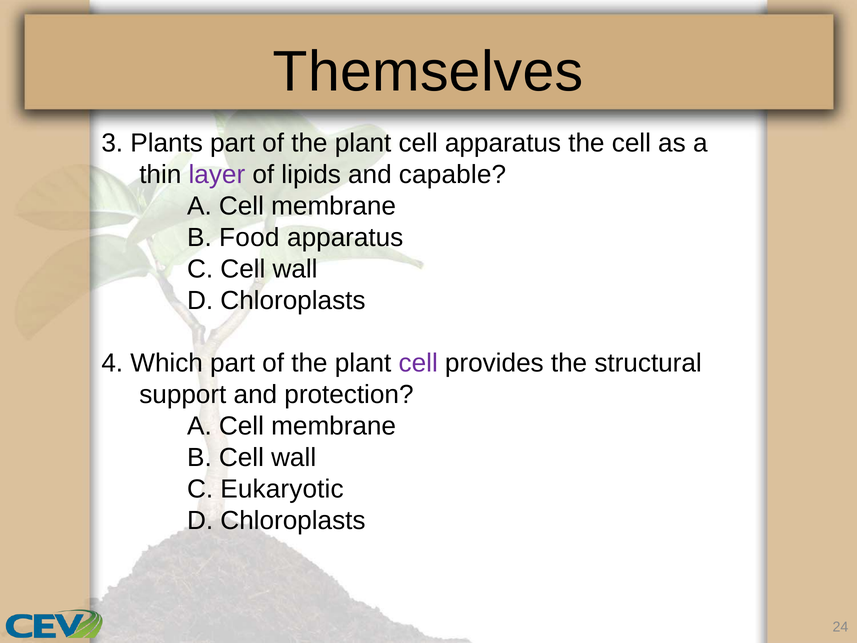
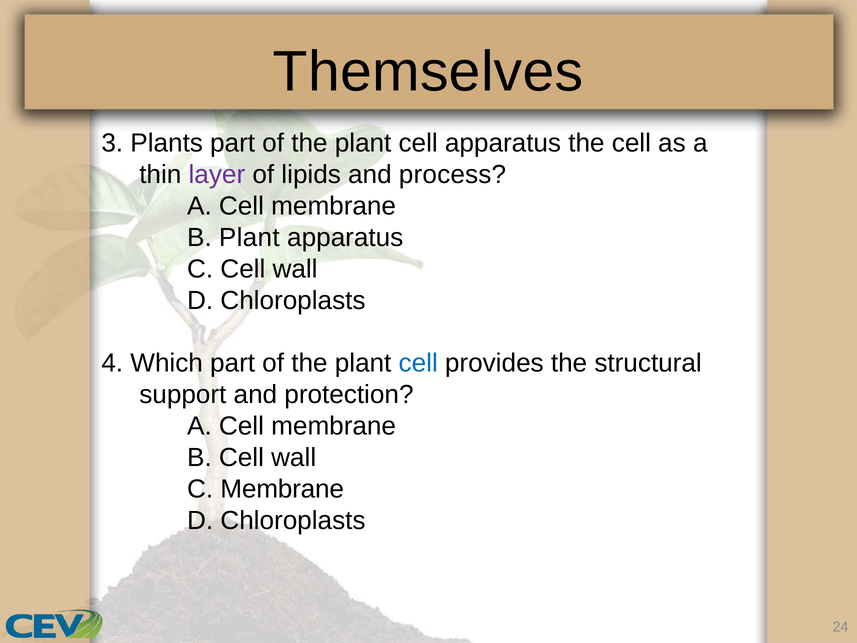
capable: capable -> process (453, 175)
B Food: Food -> Plant (249, 237)
cell colour: purple -> blue (418, 363)
C Eukaryotic: Eukaryotic -> Membrane (282, 489)
